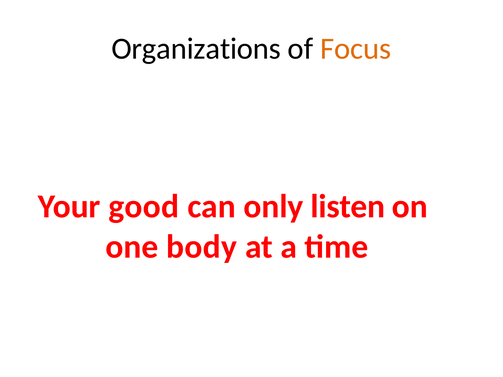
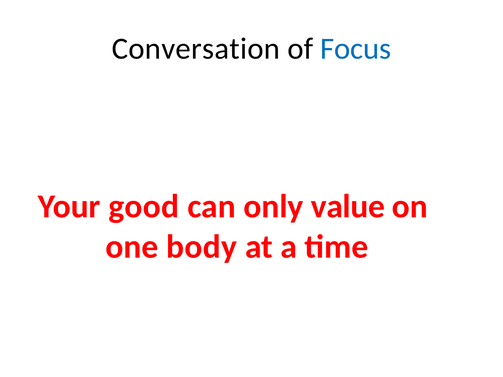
Organizations: Organizations -> Conversation (196, 49)
Focus colour: orange -> blue (356, 49)
listen: listen -> value (348, 207)
